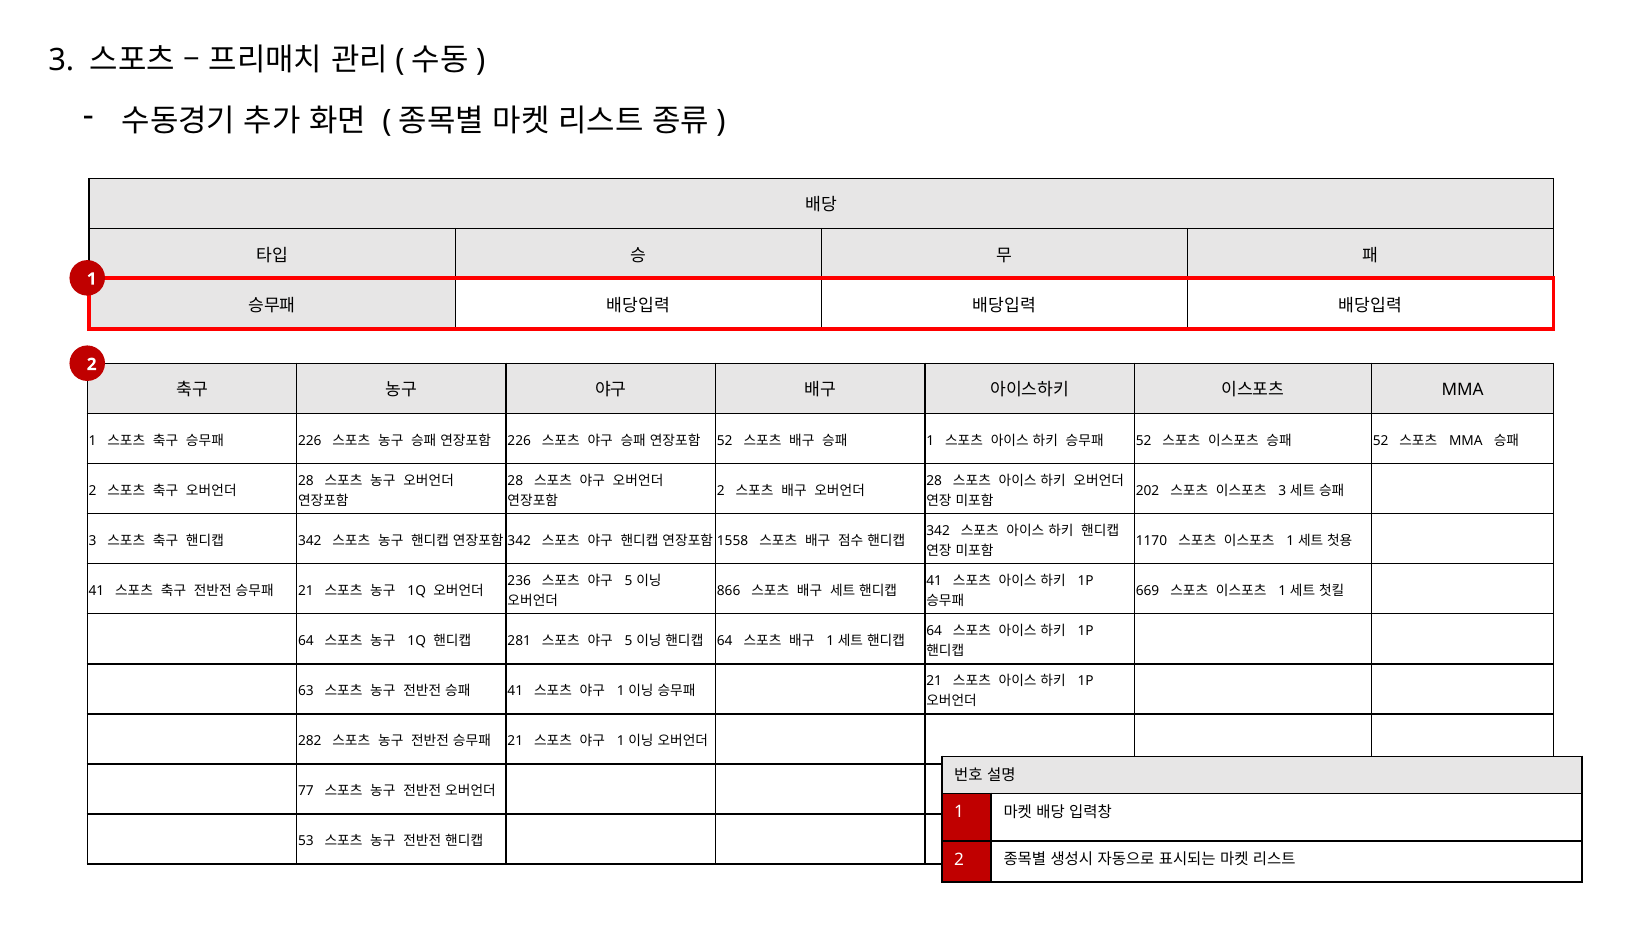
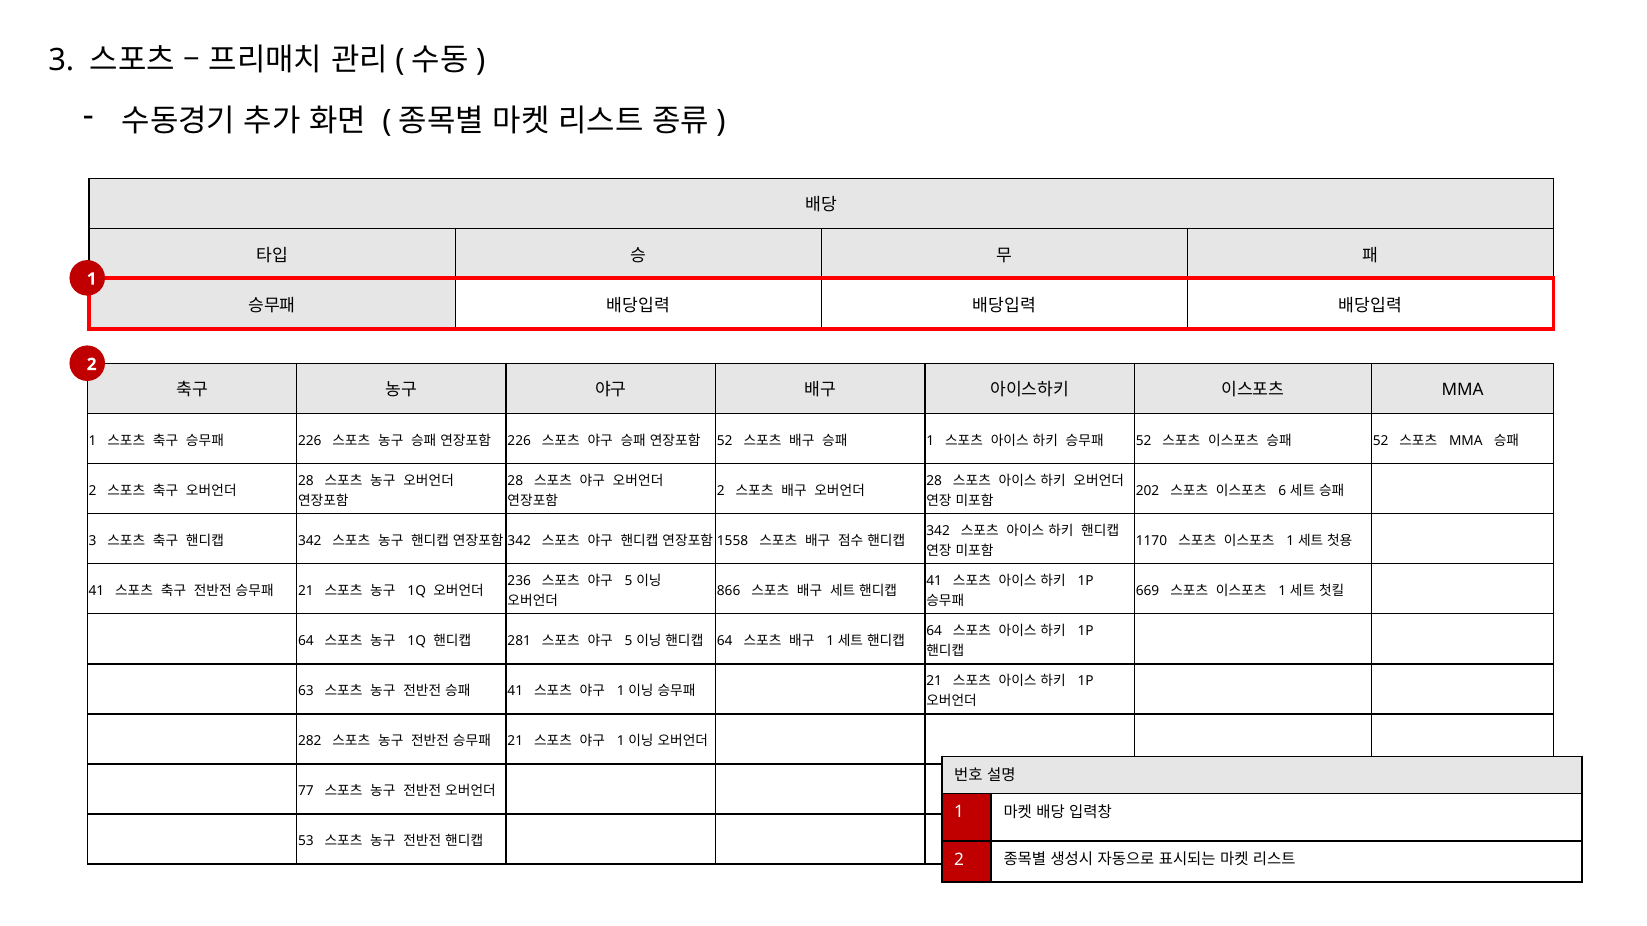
3: 3 -> 6 (1282, 491)
